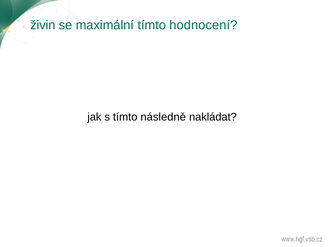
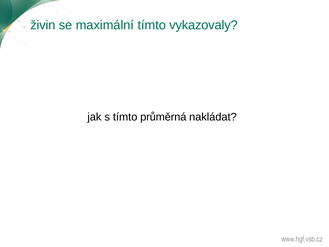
hodnocení: hodnocení -> vykazovaly (204, 25)
následně: následně -> průměrná (163, 117)
